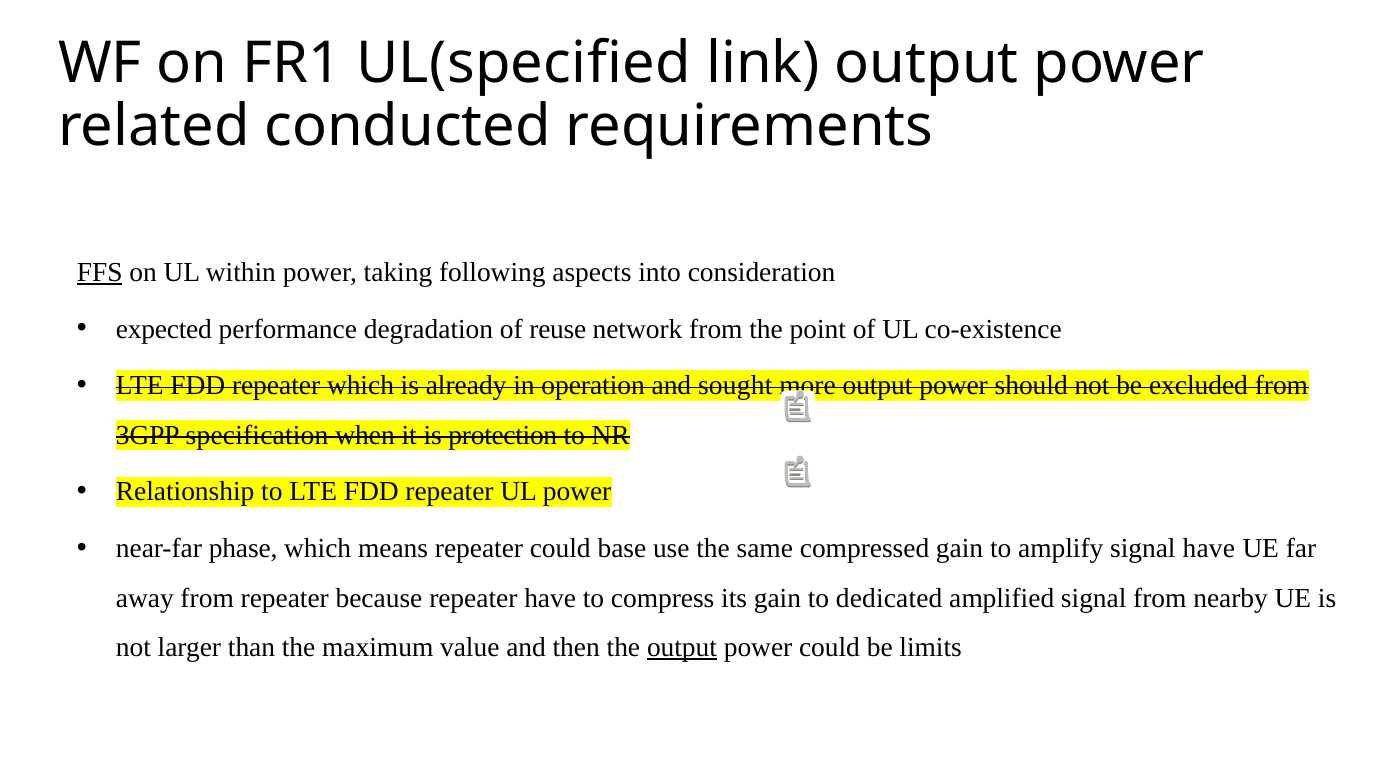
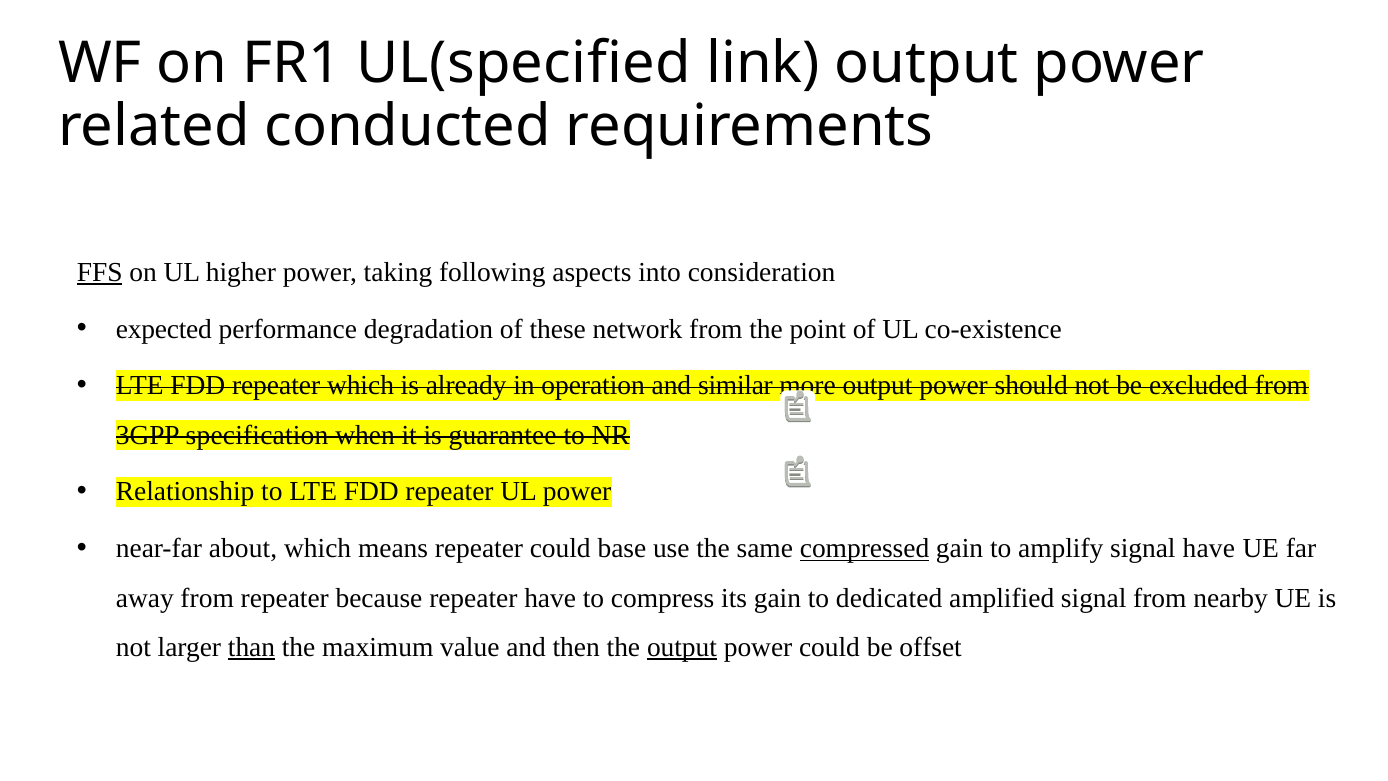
within: within -> higher (241, 272)
reuse: reuse -> these (558, 329)
sought: sought -> similar (735, 386)
protection: protection -> guarantee (503, 435)
phase: phase -> about (243, 548)
compressed underline: none -> present (865, 548)
than underline: none -> present (252, 647)
limits: limits -> offset (931, 647)
